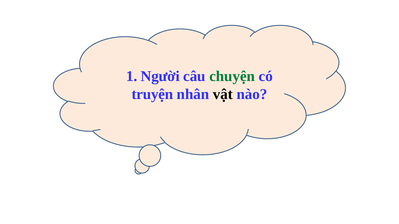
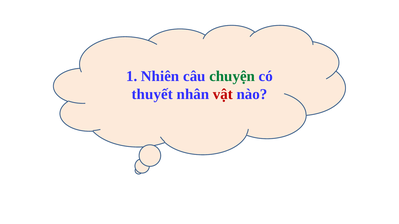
Người: Người -> Nhiên (160, 76)
truyện: truyện -> thuyết (152, 94)
vật colour: black -> red (223, 94)
